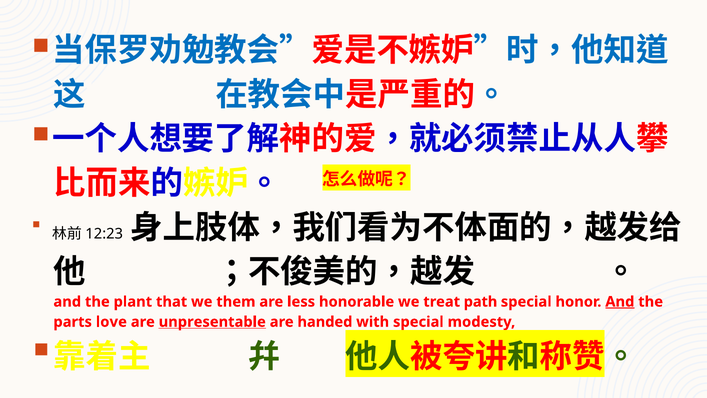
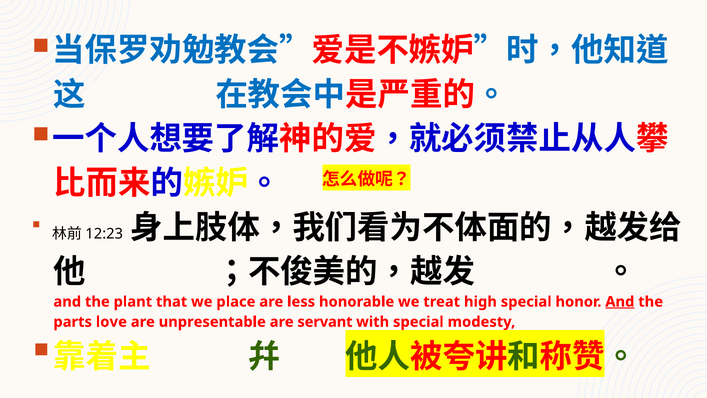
them: them -> place (236, 302)
path: path -> high (480, 302)
unpresentable underline: present -> none (212, 322)
handed: handed -> servant (325, 322)
